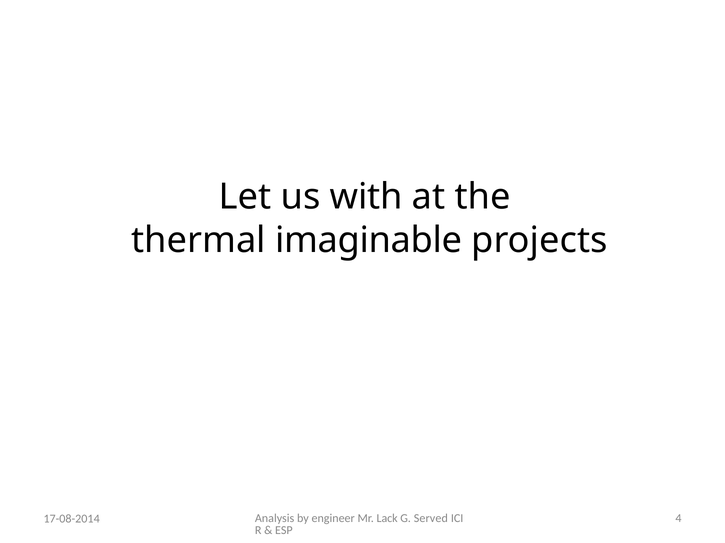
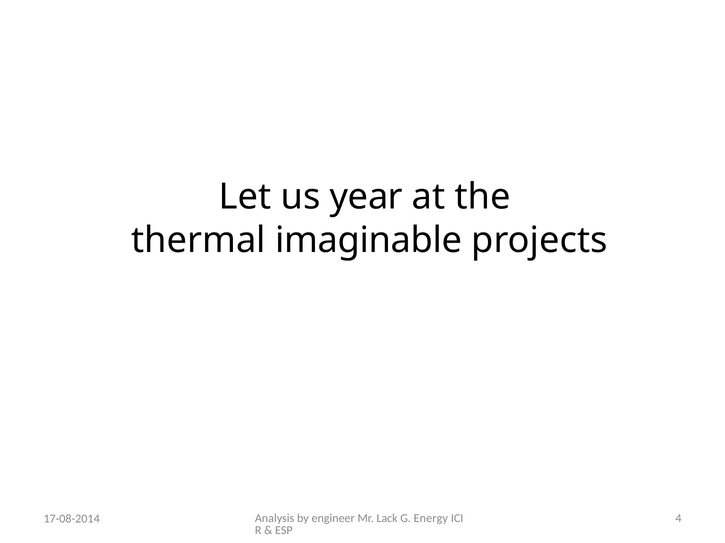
with: with -> year (366, 197)
Served: Served -> Energy (431, 519)
